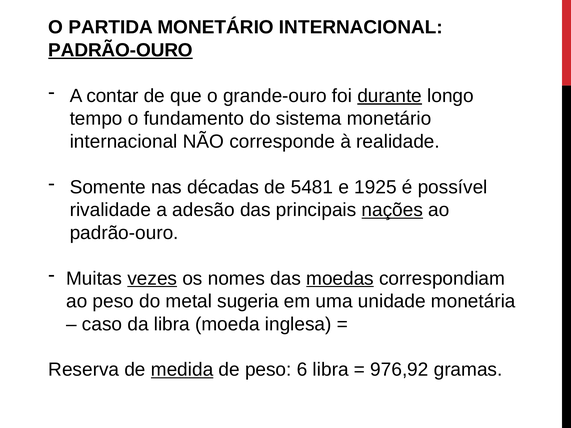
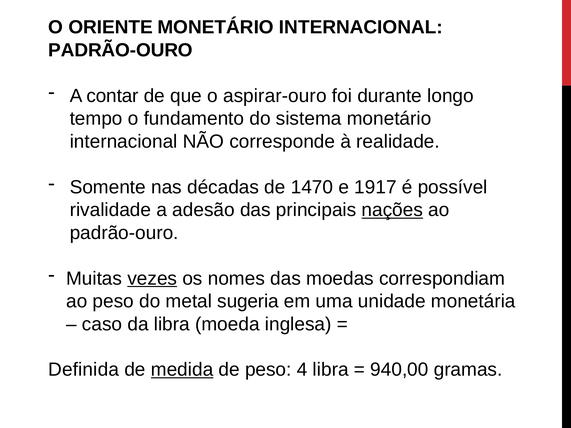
PARTIDA: PARTIDA -> ORIENTE (111, 27)
PADRÃO-OURO underline: present -> none (121, 50)
grande-ouro: grande-ouro -> aspirar-ouro (275, 96)
durante underline: present -> none (390, 96)
5481: 5481 -> 1470 (312, 187)
1925: 1925 -> 1917 (375, 187)
moedas underline: present -> none (340, 279)
Reserva: Reserva -> Definida (84, 370)
6: 6 -> 4 (302, 370)
976,92: 976,92 -> 940,00 (399, 370)
